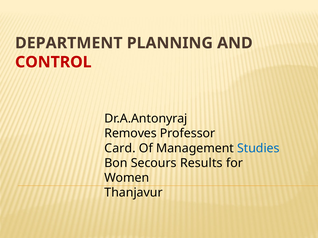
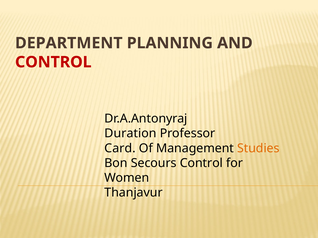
Removes: Removes -> Duration (131, 134)
Studies colour: blue -> orange (258, 149)
Secours Results: Results -> Control (201, 163)
